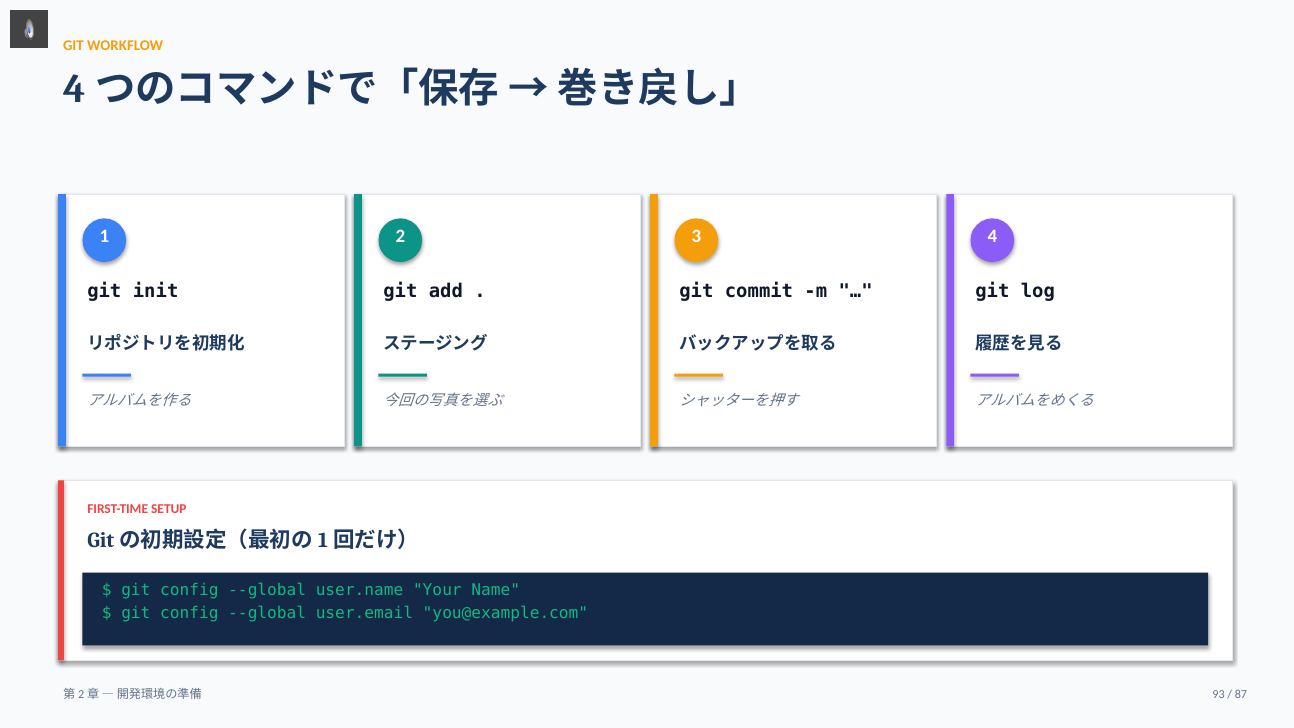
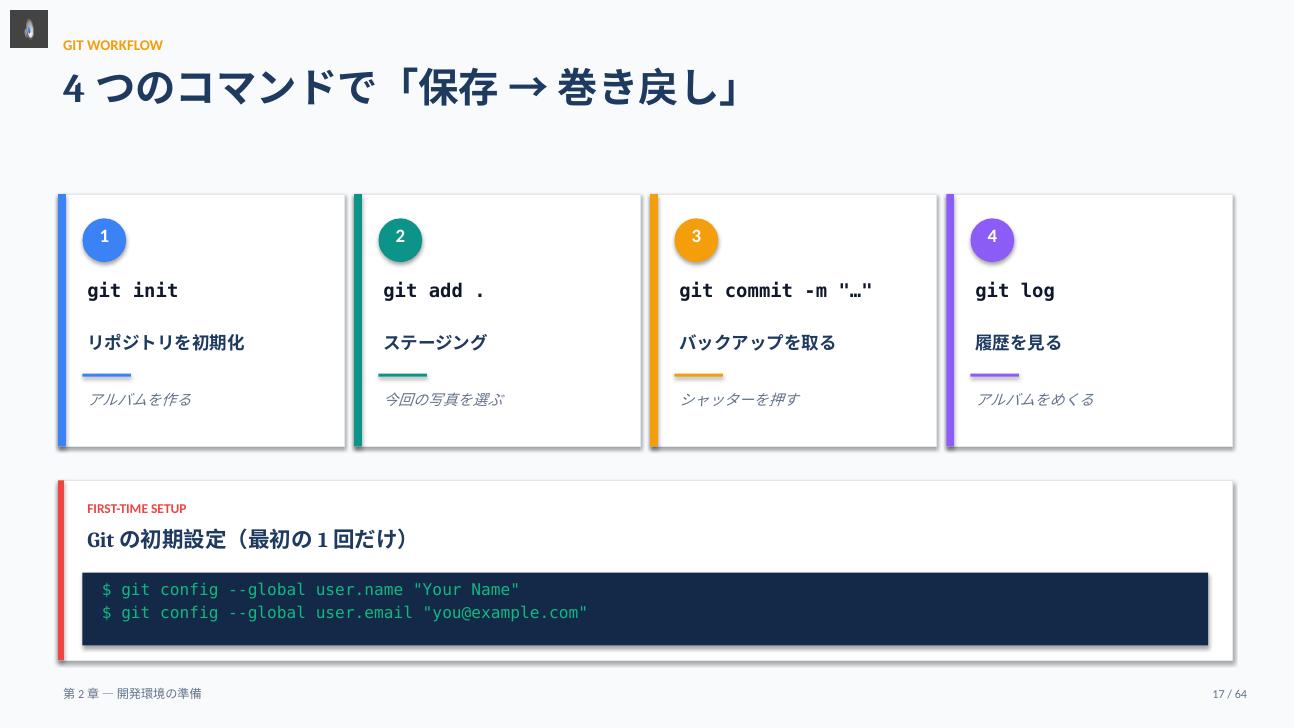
93: 93 -> 17 (1219, 694)
87: 87 -> 64 (1241, 694)
